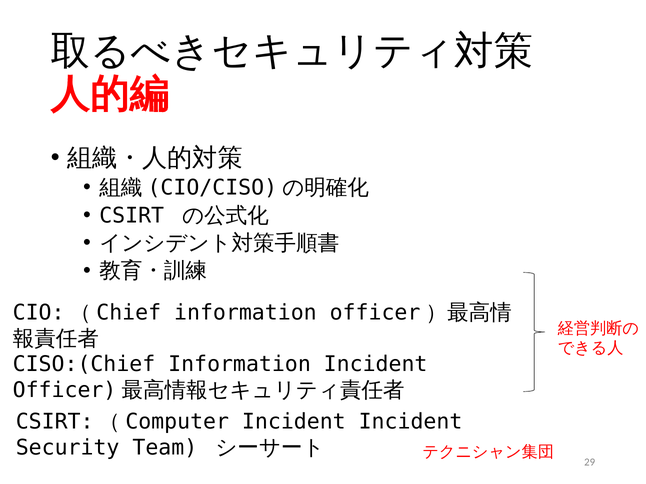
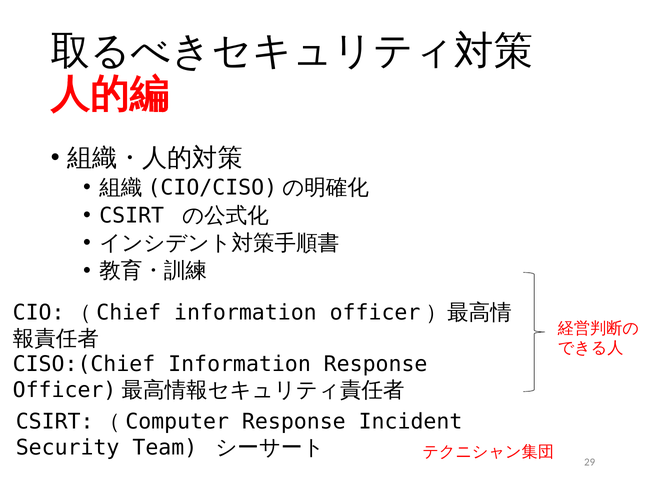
Information Incident: Incident -> Response (376, 365)
CSIRT:（Computer Incident: Incident -> Response (294, 422)
